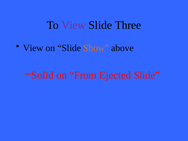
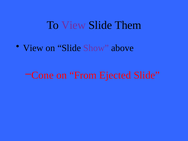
Three: Three -> Them (128, 25)
Show colour: orange -> purple (96, 48)
Solid: Solid -> Cone (42, 75)
